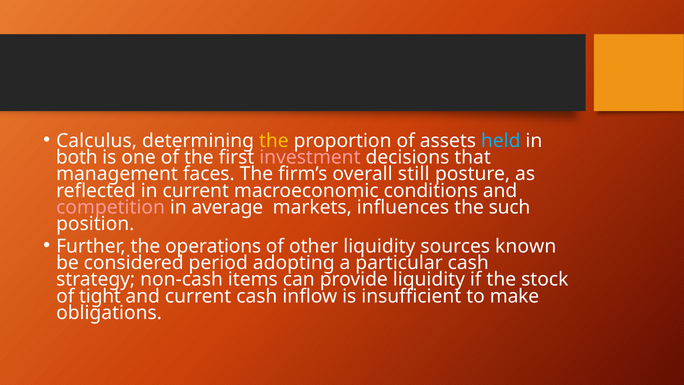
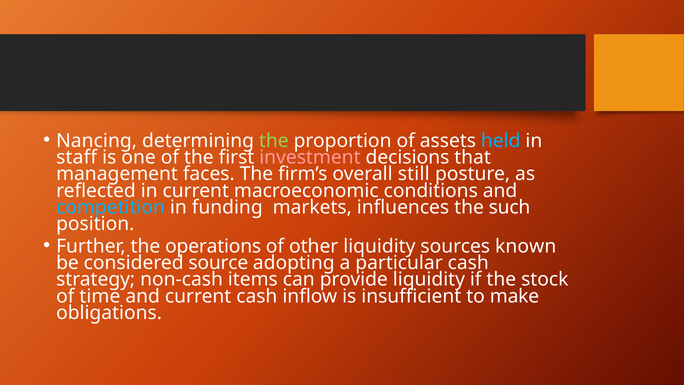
Calculus: Calculus -> Nancing (97, 141)
the colour: yellow -> light green (274, 141)
both: both -> staff (77, 157)
competition colour: pink -> light blue (111, 207)
average: average -> funding (227, 207)
period: period -> source (218, 263)
tight: tight -> time (100, 296)
